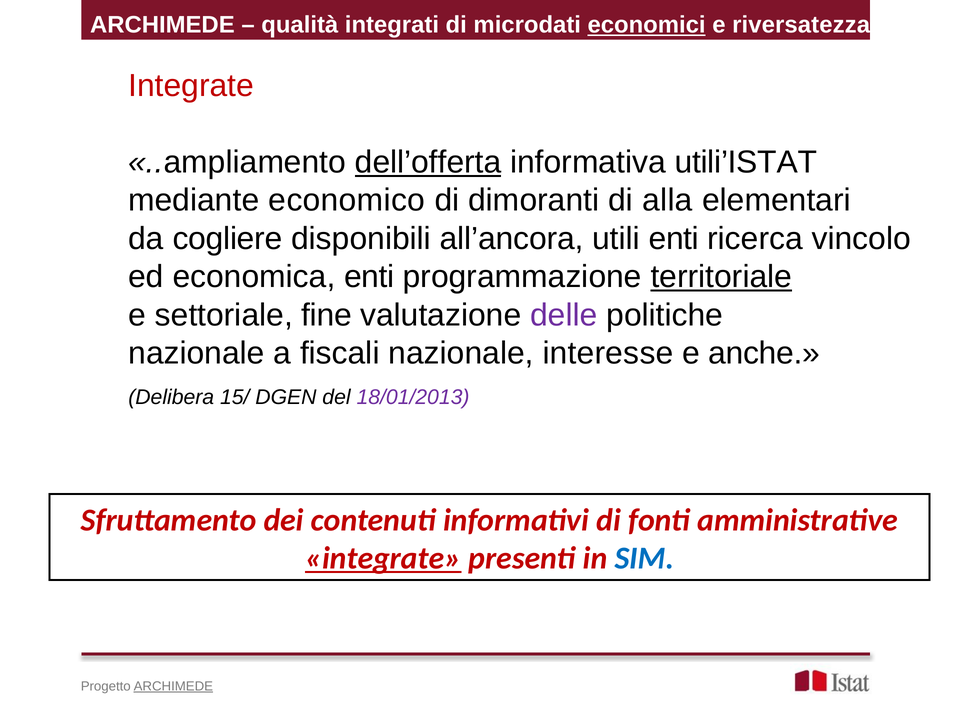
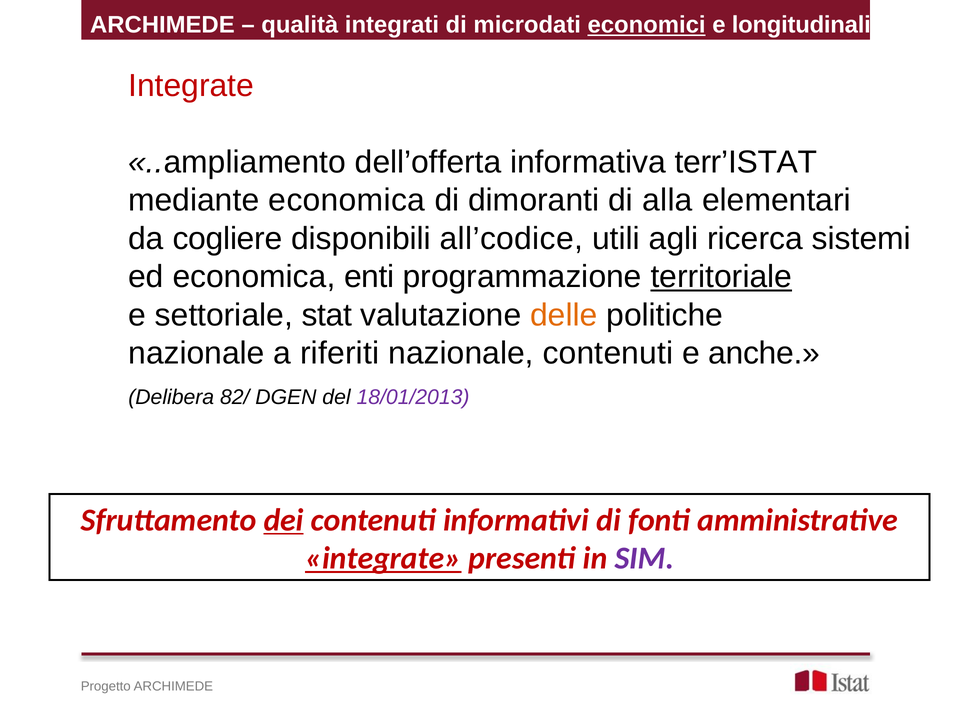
riversatezza: riversatezza -> longitudinali (801, 25)
dell’offerta underline: present -> none (428, 162)
utili’ISTAT: utili’ISTAT -> terr’ISTAT (746, 162)
mediante economico: economico -> economica (347, 200)
all’ancora: all’ancora -> all’codice (511, 239)
utili enti: enti -> agli (674, 239)
vincolo: vincolo -> sistemi (861, 239)
fine: fine -> stat (327, 315)
delle colour: purple -> orange (564, 315)
fiscali: fiscali -> riferiti (340, 353)
nazionale interesse: interesse -> contenuti (608, 353)
15/: 15/ -> 82/ (235, 397)
dei underline: none -> present (284, 520)
SIM colour: blue -> purple (644, 558)
ARCHIMEDE underline: present -> none (173, 686)
